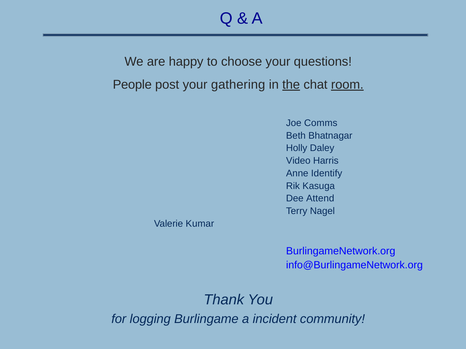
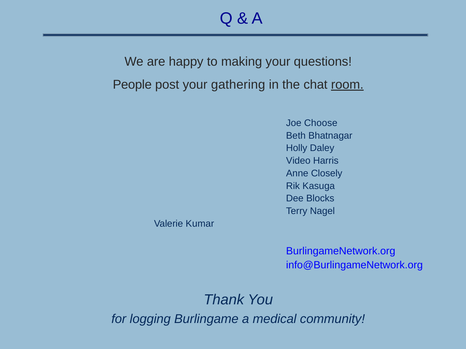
choose: choose -> making (242, 62)
the underline: present -> none (291, 85)
Comms: Comms -> Choose (321, 123)
Identify: Identify -> Closely (327, 174)
Attend: Attend -> Blocks (320, 199)
incident: incident -> medical (275, 319)
